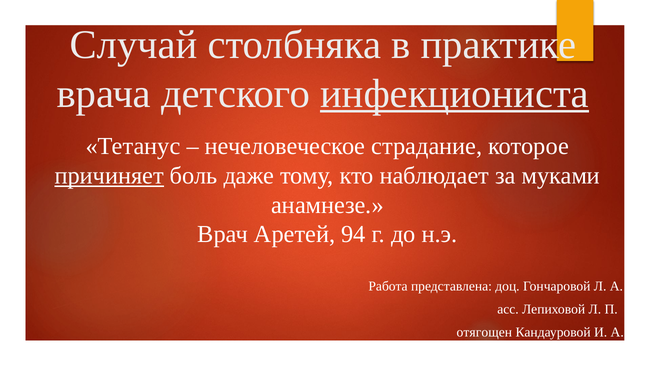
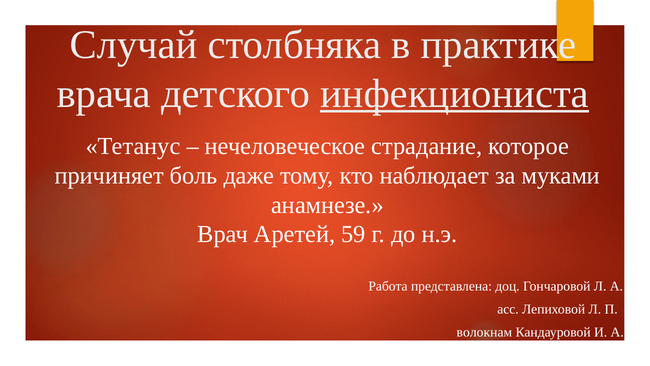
причиняет underline: present -> none (109, 176)
94: 94 -> 59 (353, 234)
отягощен: отягощен -> волокнам (484, 332)
